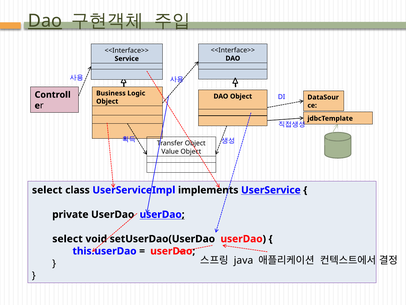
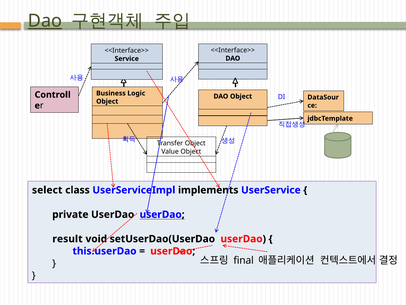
UserService underline: present -> none (271, 190)
select: select -> result (67, 239)
java: java -> final (244, 260)
